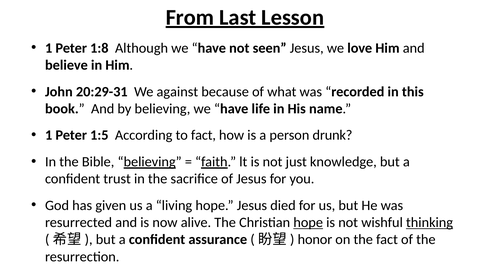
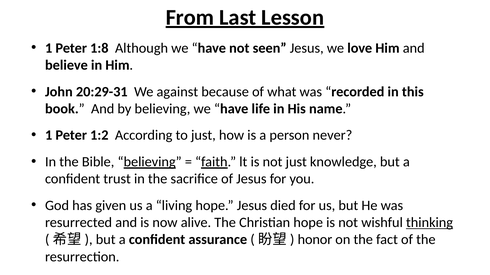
1:5: 1:5 -> 1:2 (99, 136)
to fact: fact -> just (203, 136)
drunk: drunk -> never (332, 136)
hope underline: present -> none (308, 223)
